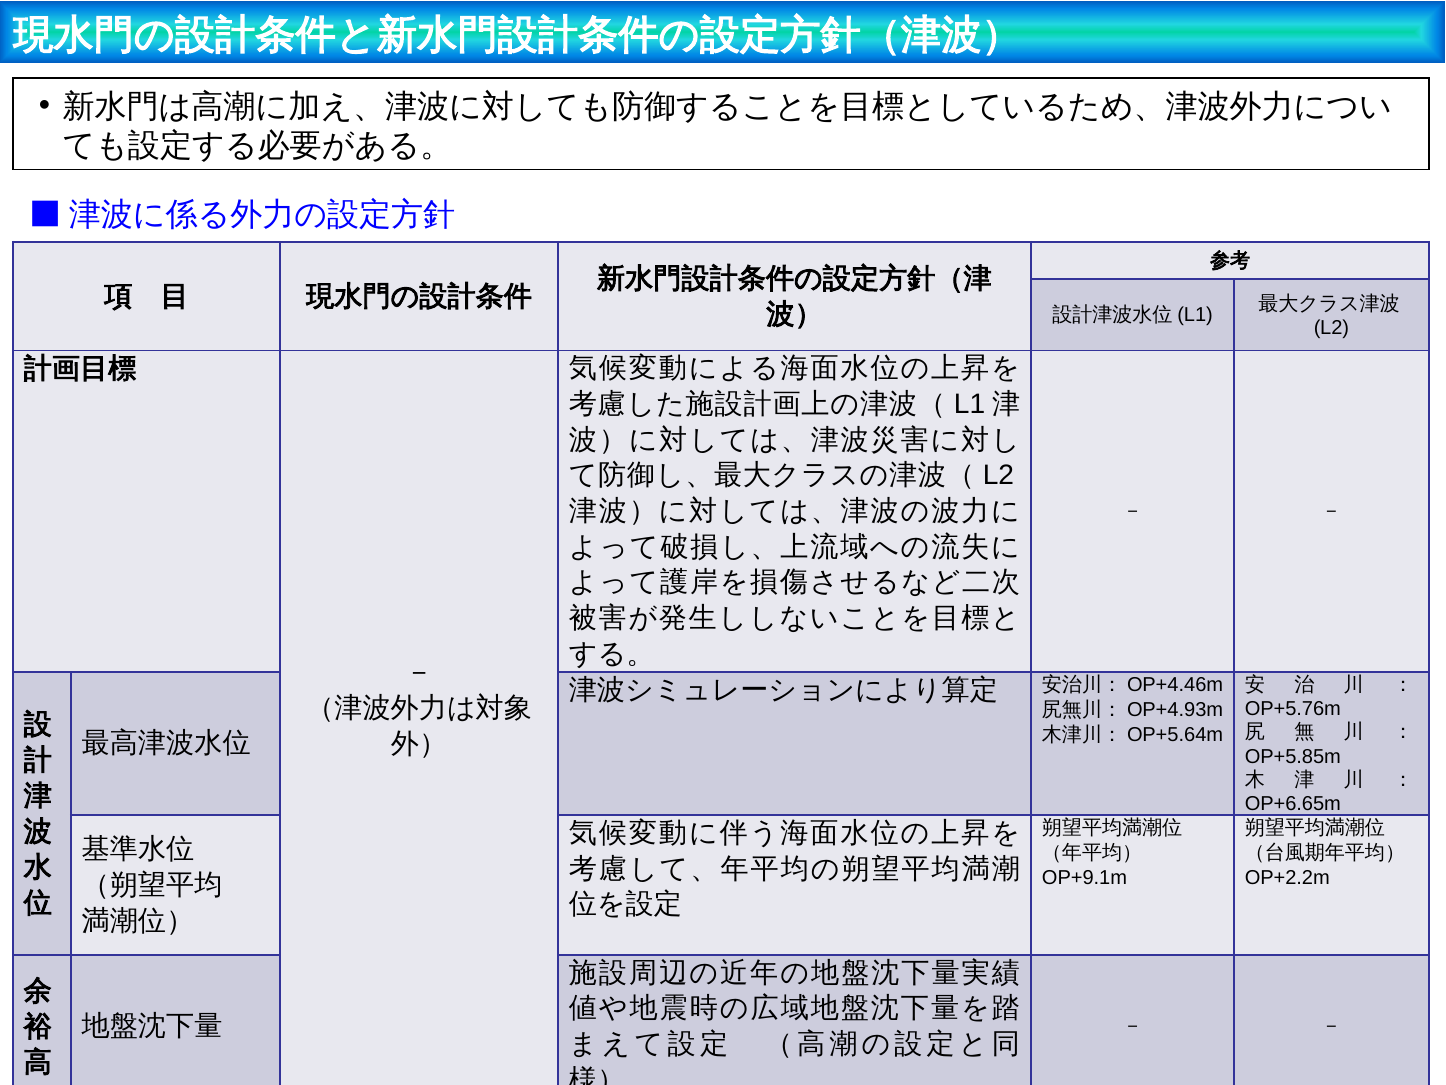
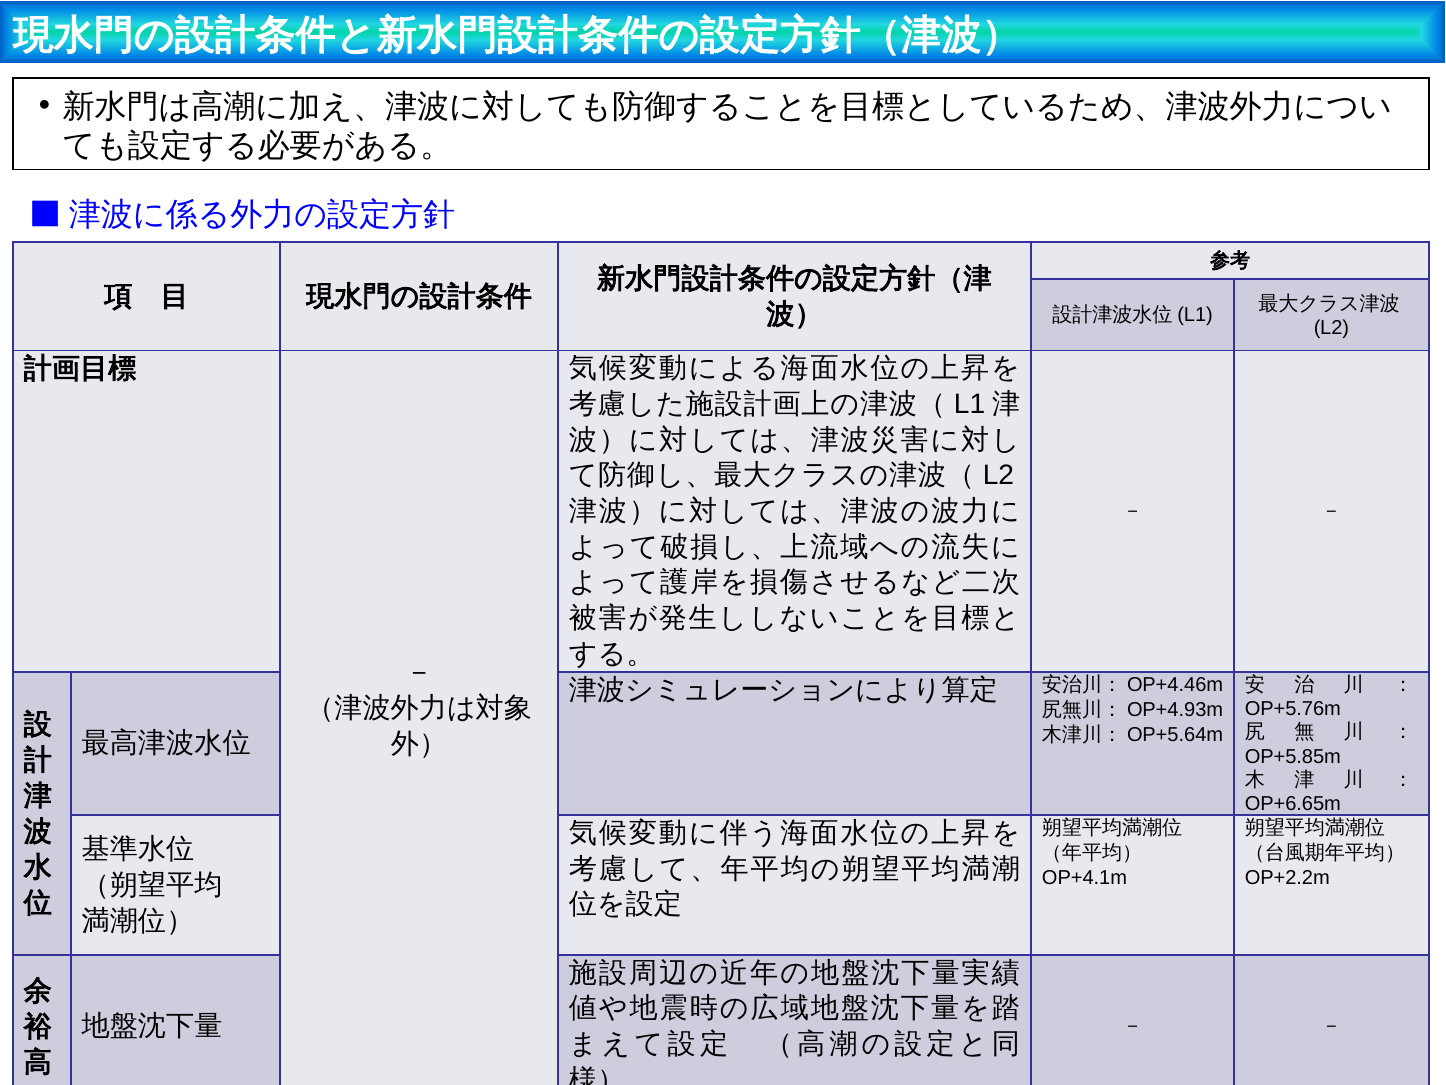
OP+9.1m: OP+9.1m -> OP+4.1m (1084, 877)
